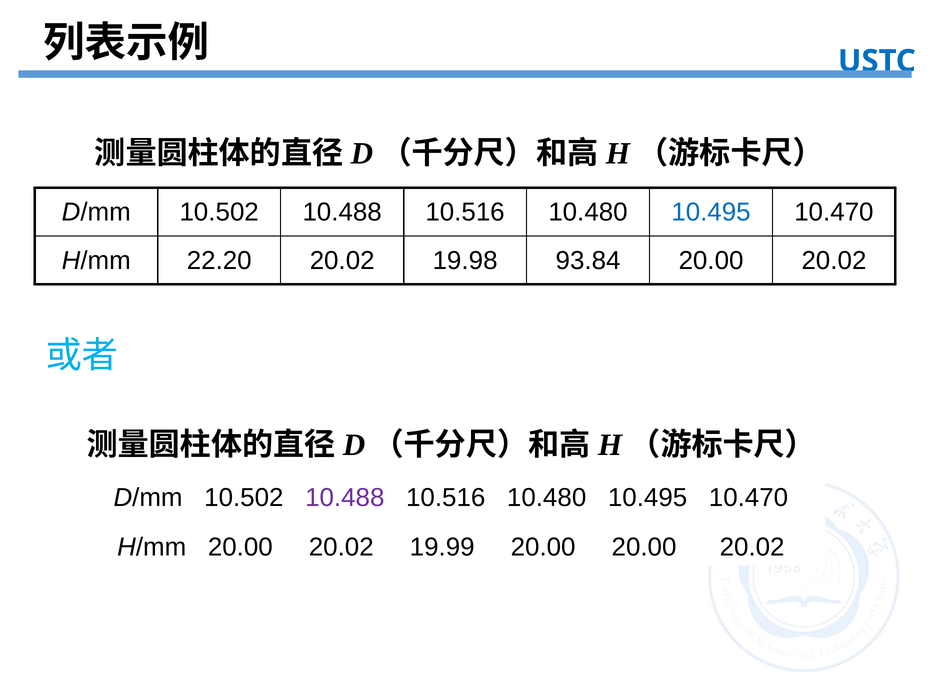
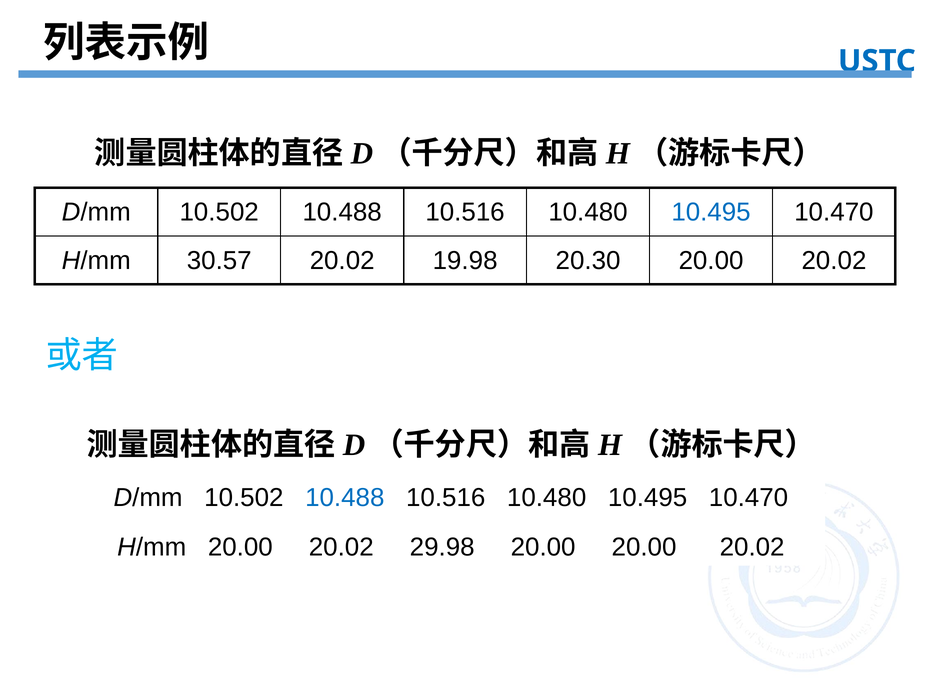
22.20: 22.20 -> 30.57 (219, 260)
93.84: 93.84 -> 20.30 (588, 260)
10.488 colour: purple -> blue (345, 497)
19.99: 19.99 -> 29.98 (442, 547)
